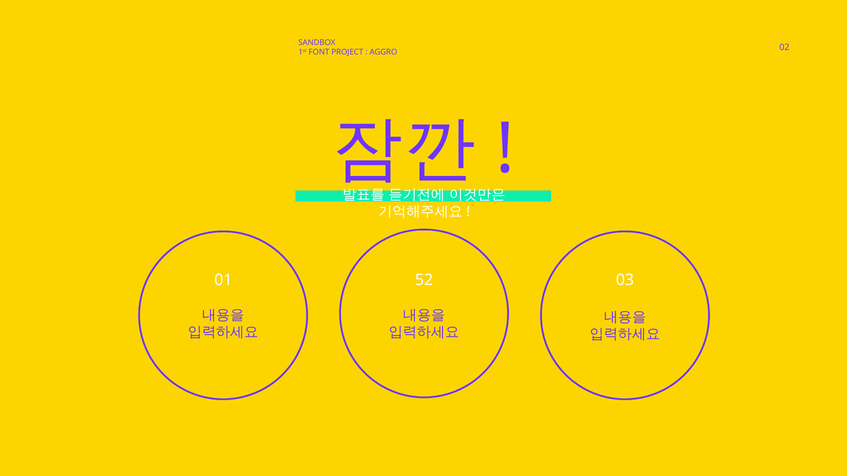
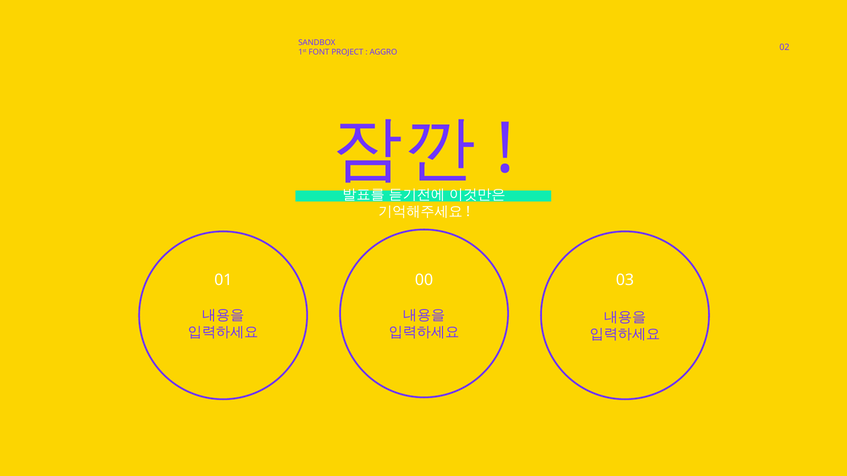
52: 52 -> 00 (424, 280)
